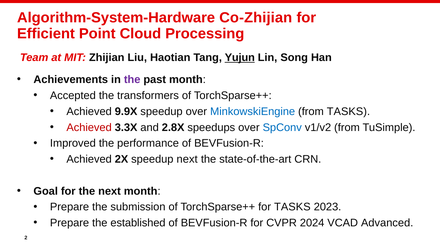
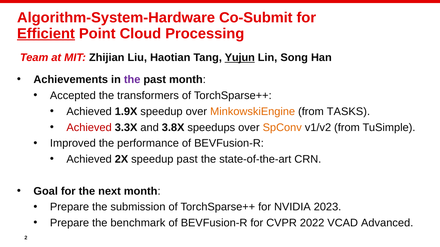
Co-Zhijian: Co-Zhijian -> Co-Submit (256, 18)
Efficient underline: none -> present (46, 34)
9.9X: 9.9X -> 1.9X (126, 112)
MinkowskiEngine colour: blue -> orange (253, 112)
2.8X: 2.8X -> 3.8X (173, 128)
SpConv colour: blue -> orange (282, 128)
speedup next: next -> past (187, 160)
for TASKS: TASKS -> NVIDIA (292, 207)
established: established -> benchmark (138, 223)
2024: 2024 -> 2022 (312, 223)
